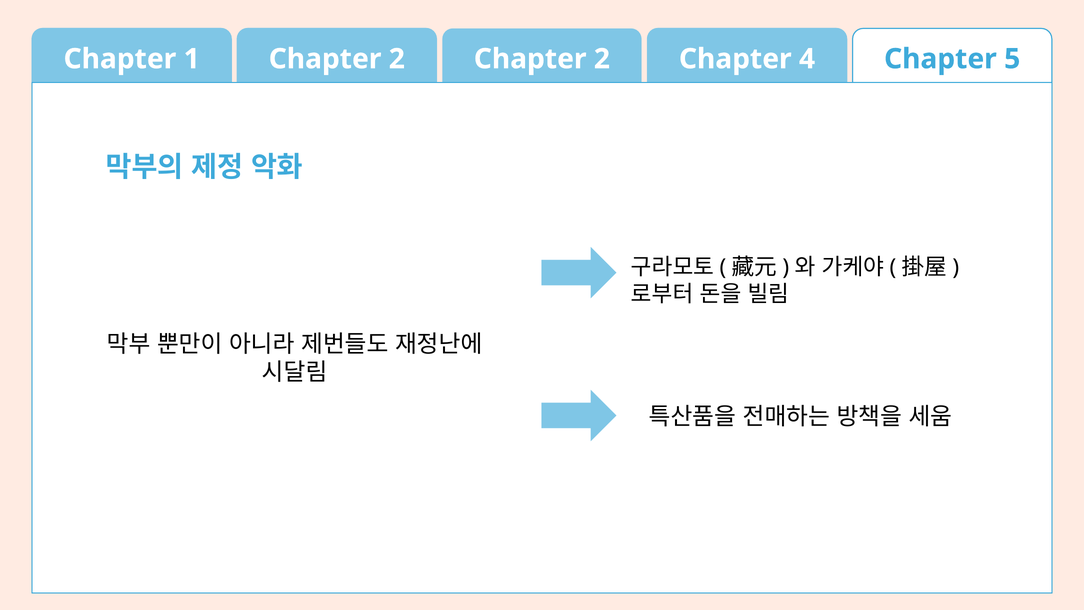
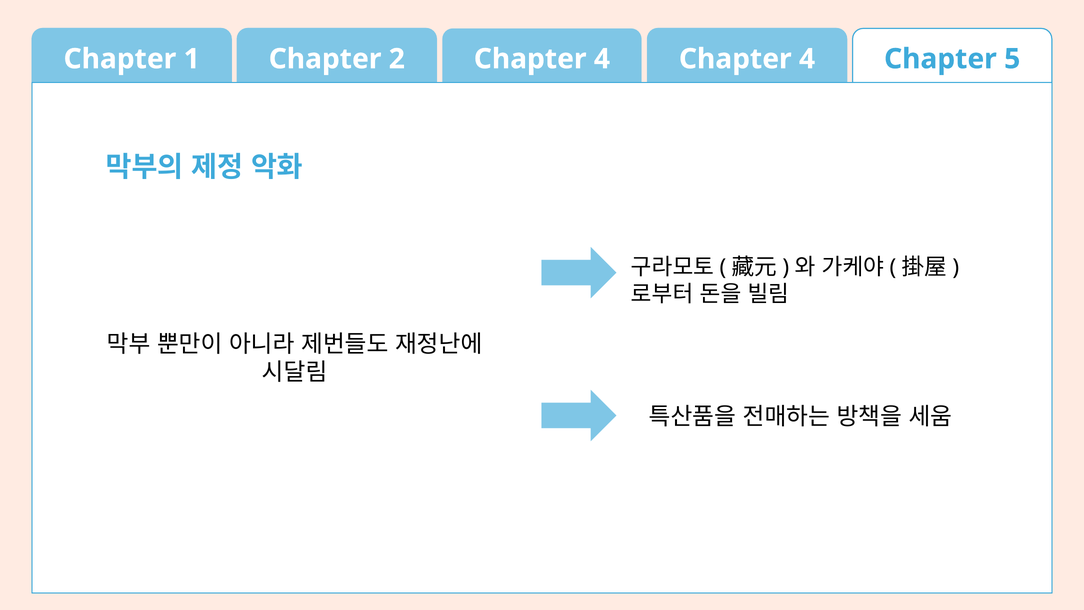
2 Chapter 2: 2 -> 4 (602, 59)
